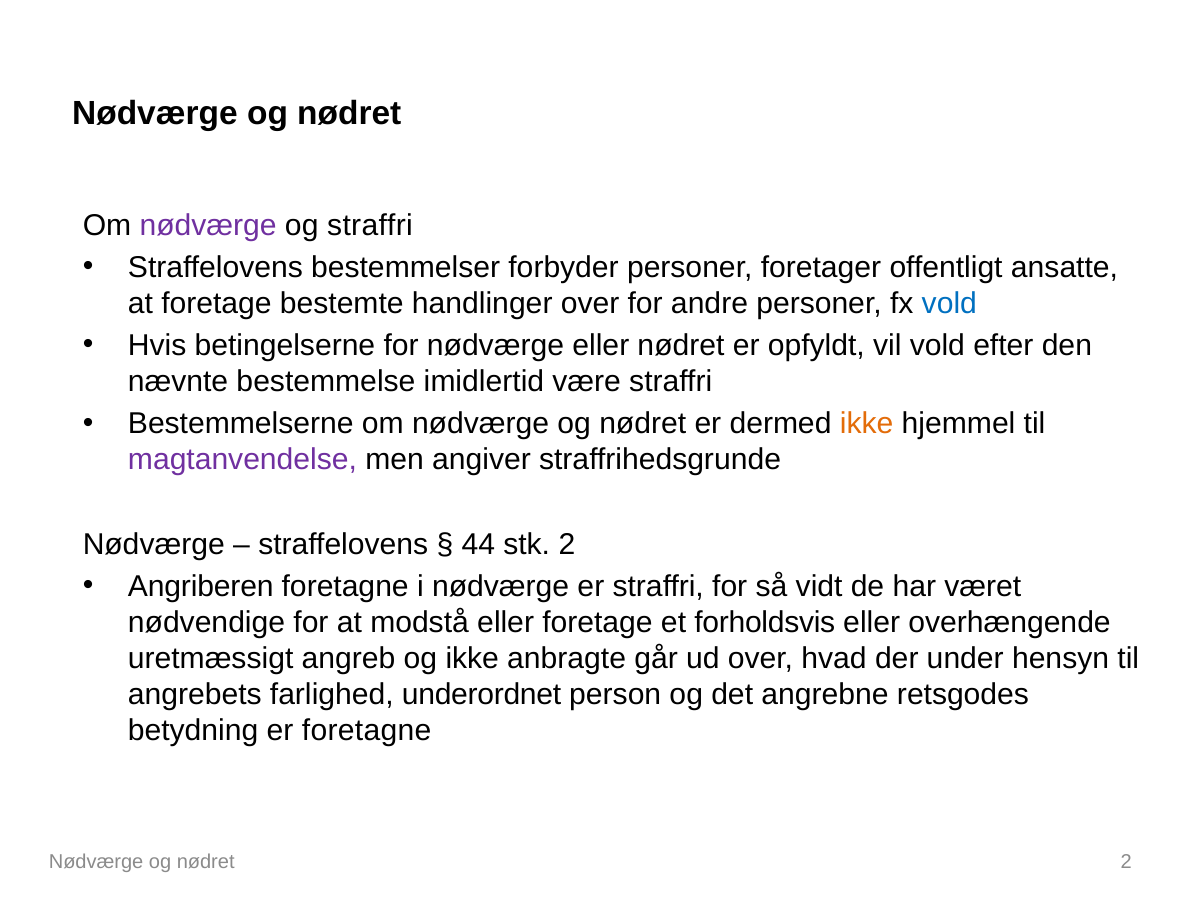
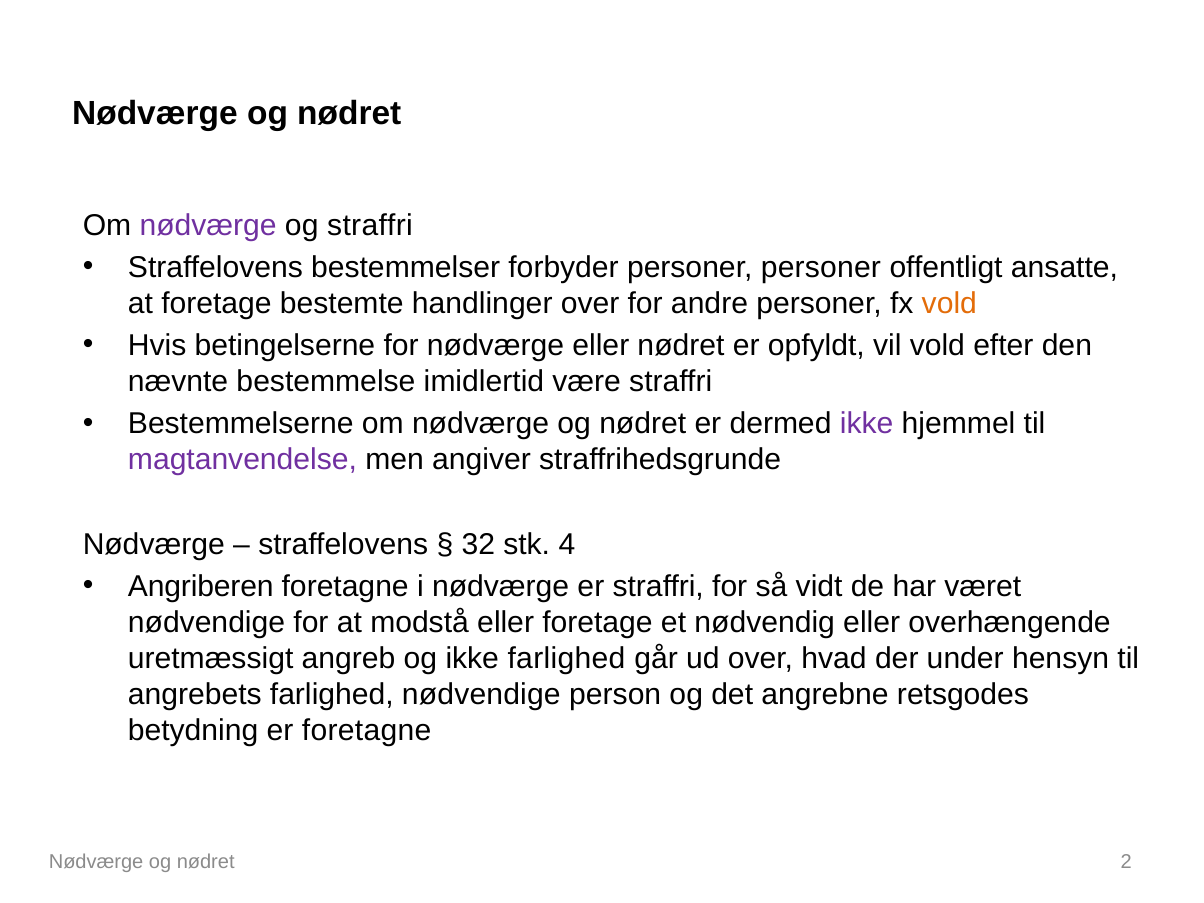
personer foretager: foretager -> personer (821, 267)
vold colour: blue -> orange (949, 303)
ikke colour: orange -> purple (867, 424)
44: 44 -> 32 (478, 544)
stk 2: 2 -> 4 (567, 544)
forholdsvis: forholdsvis -> nødvendig (765, 622)
ikke anbragte: anbragte -> farlighed (566, 659)
farlighed underordnet: underordnet -> nødvendige (481, 695)
